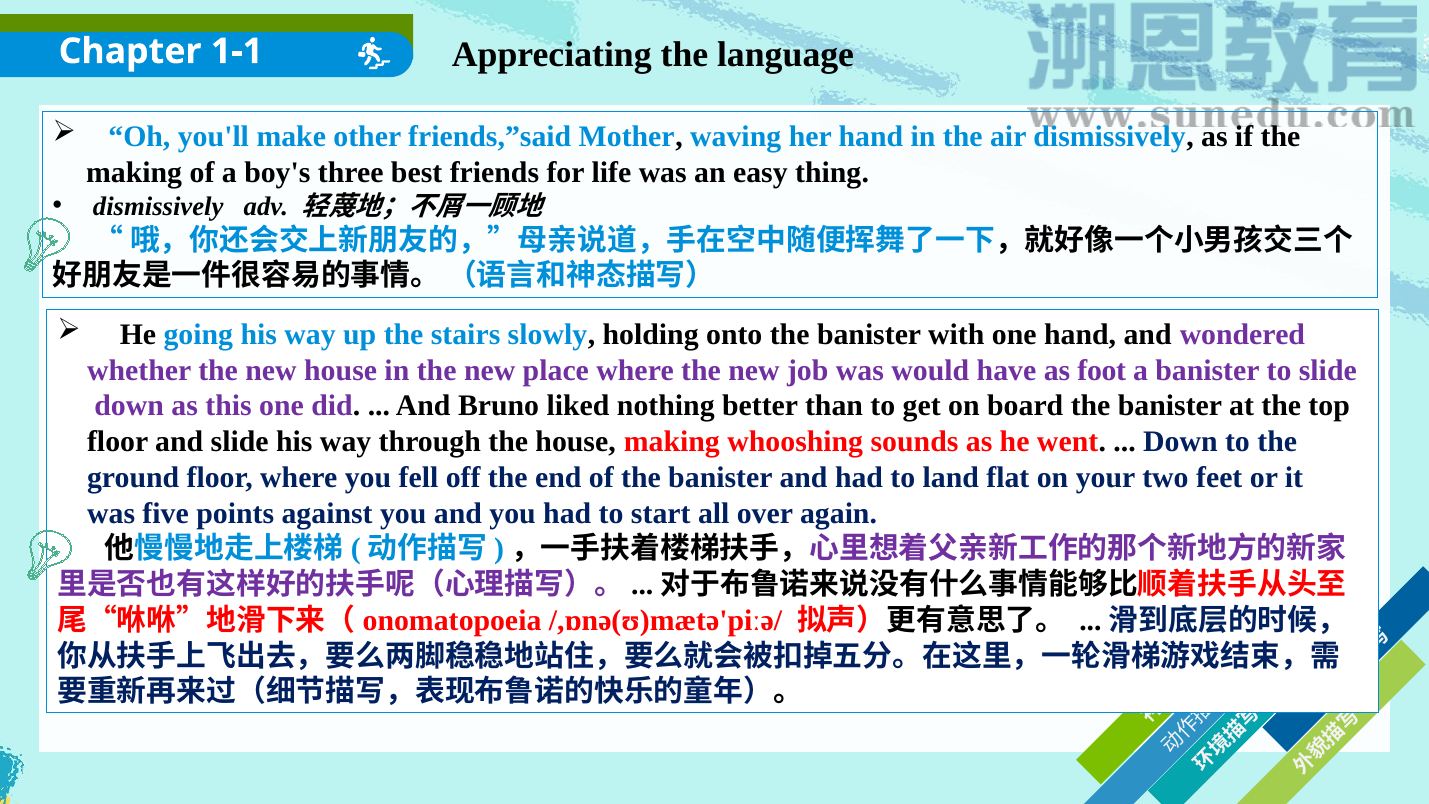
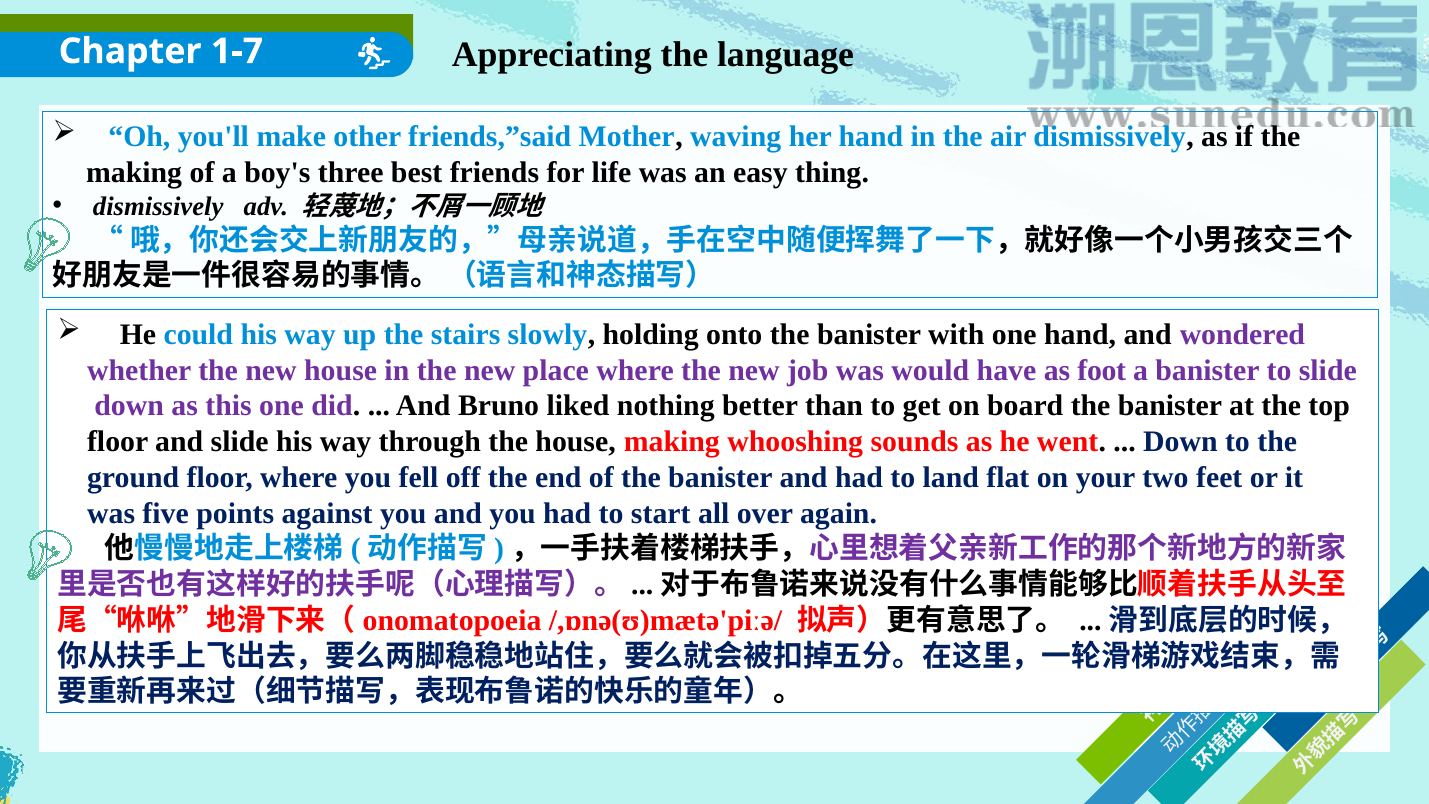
1-1: 1-1 -> 1-7 (237, 51)
going: going -> could (198, 334)
